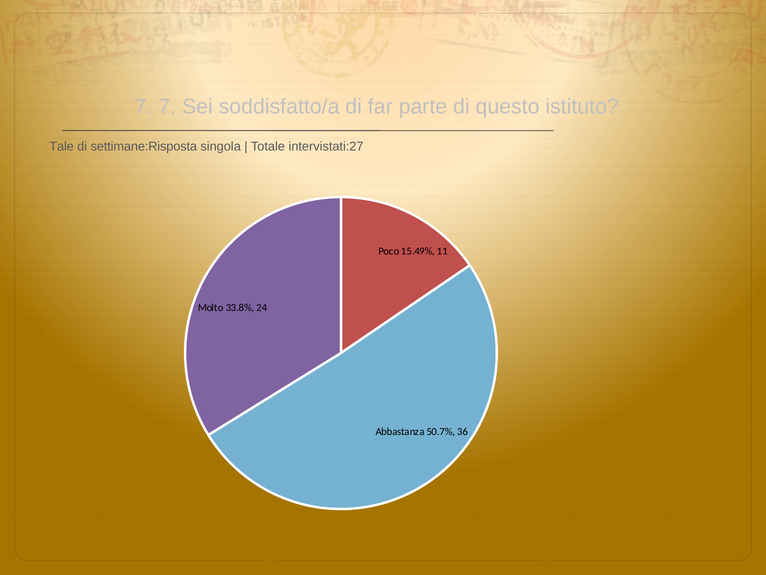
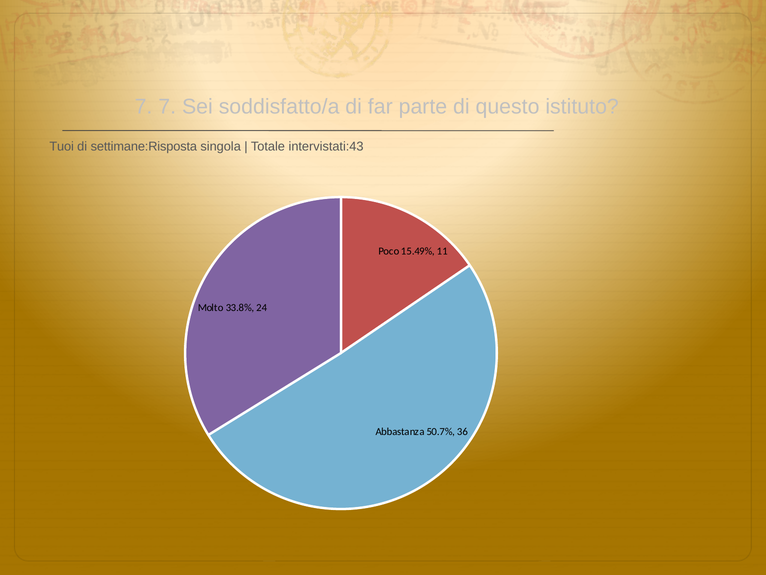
Tale: Tale -> Tuoi (62, 146)
intervistati:27: intervistati:27 -> intervistati:43 (326, 146)
